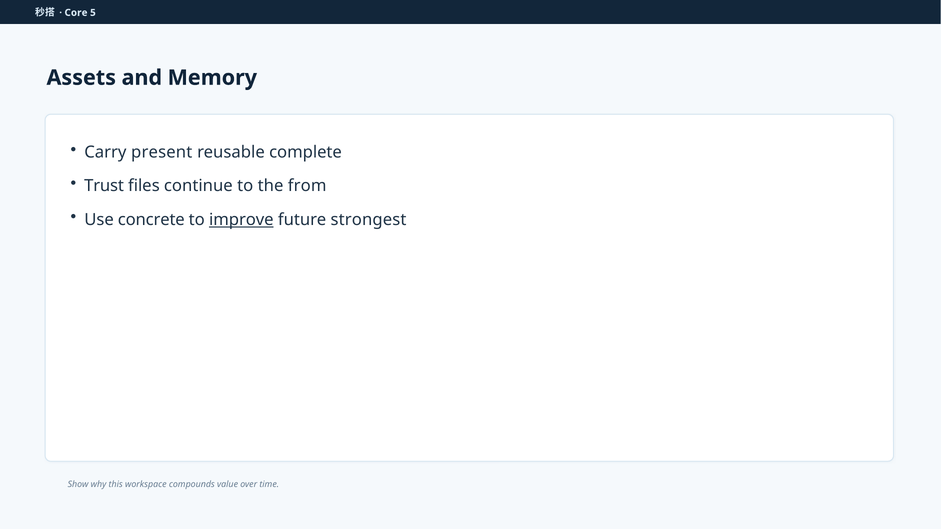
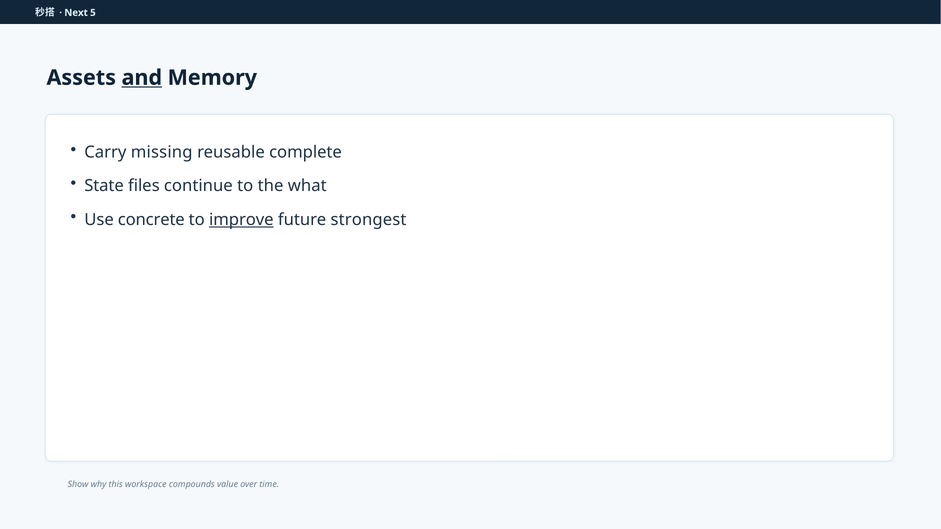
Core: Core -> Next (76, 13)
and underline: none -> present (142, 78)
present: present -> missing (162, 152)
Trust: Trust -> State (104, 186)
from: from -> what (307, 186)
